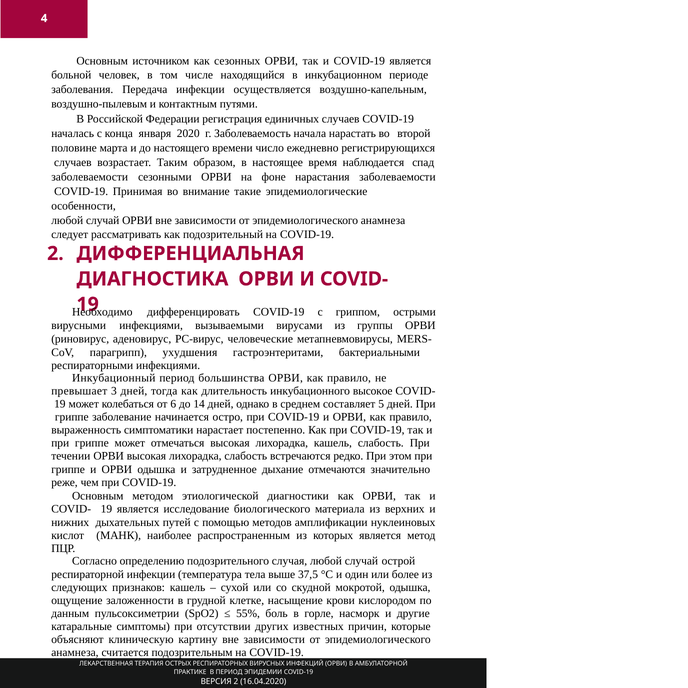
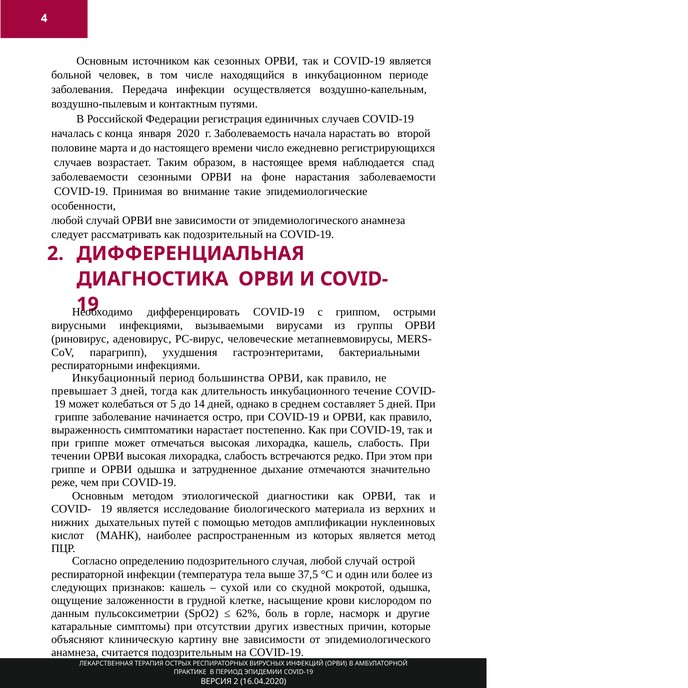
высокое: высокое -> течение (373, 391)
от 6: 6 -> 5 (173, 404)
55%: 55% -> 62% (248, 613)
